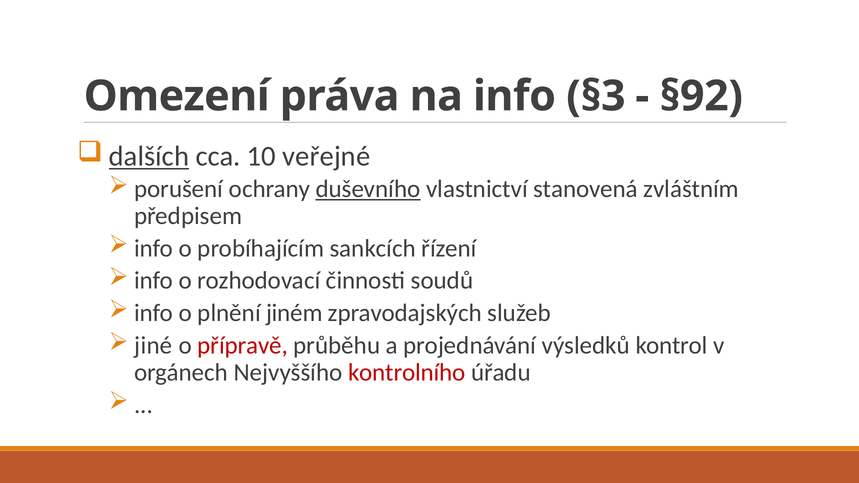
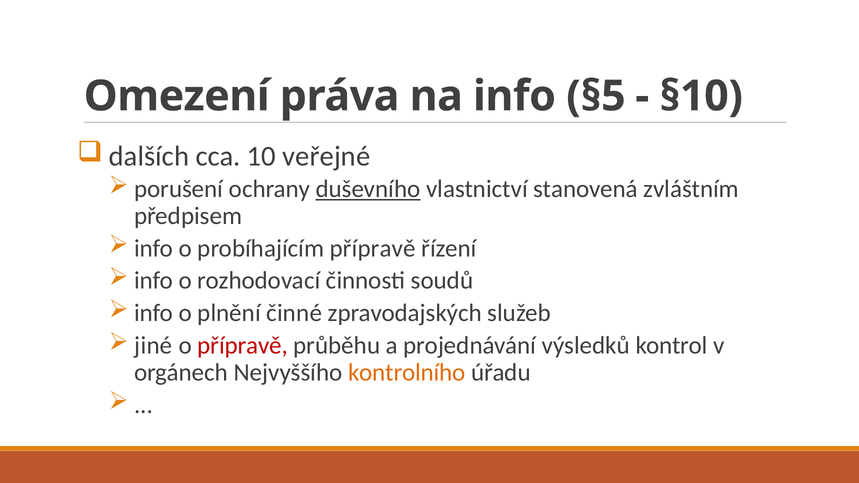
§3: §3 -> §5 (596, 96)
§92: §92 -> §10 (701, 96)
dalších underline: present -> none (149, 156)
probíhajícím sankcích: sankcích -> přípravě (373, 248)
jiném: jiném -> činné (294, 313)
kontrolního colour: red -> orange (407, 373)
